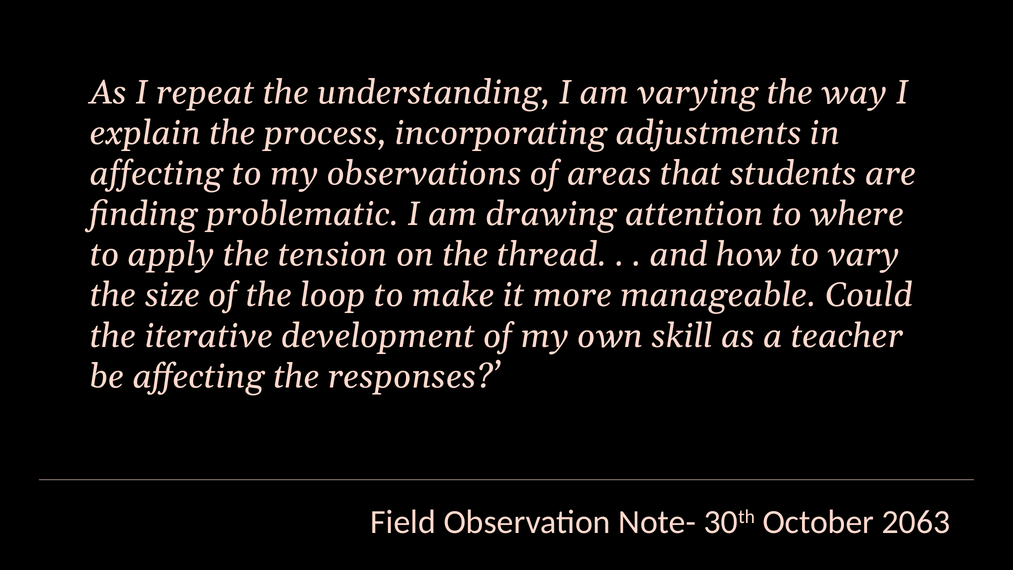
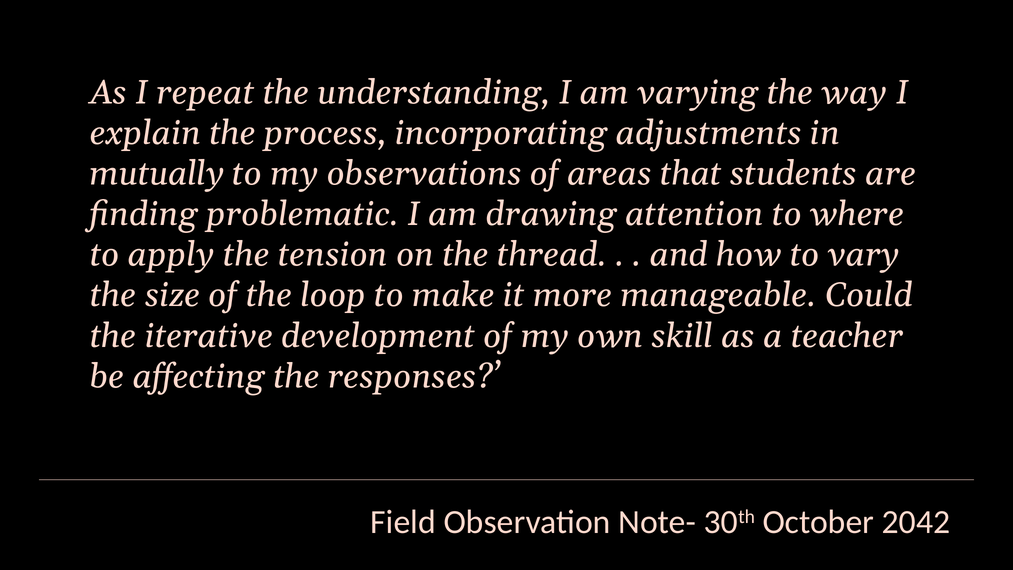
affecting: affecting -> mutually (157, 174)
2063: 2063 -> 2042 (916, 522)
